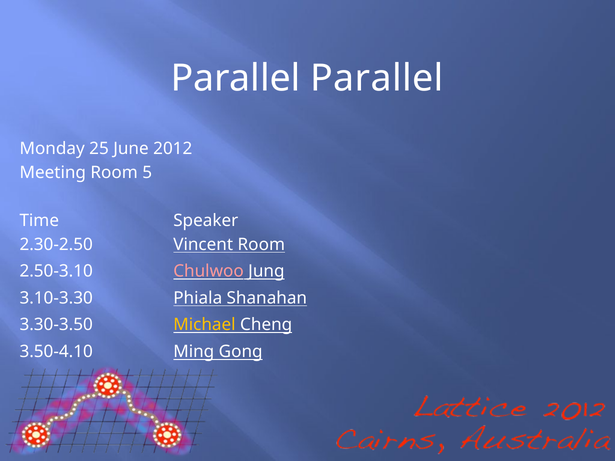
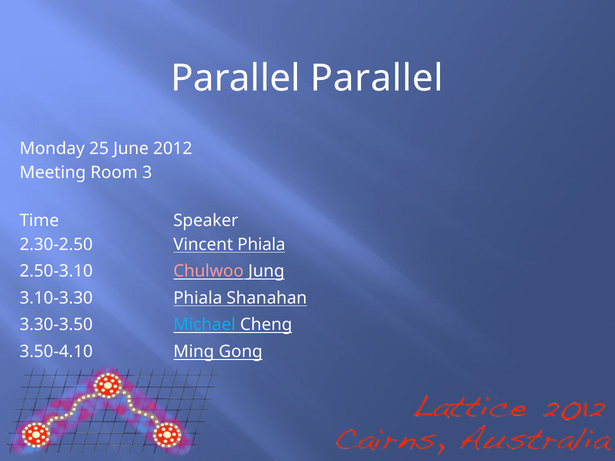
5: 5 -> 3 (147, 173)
Vincent Room: Room -> Phiala (261, 245)
Michael colour: yellow -> light blue (204, 325)
